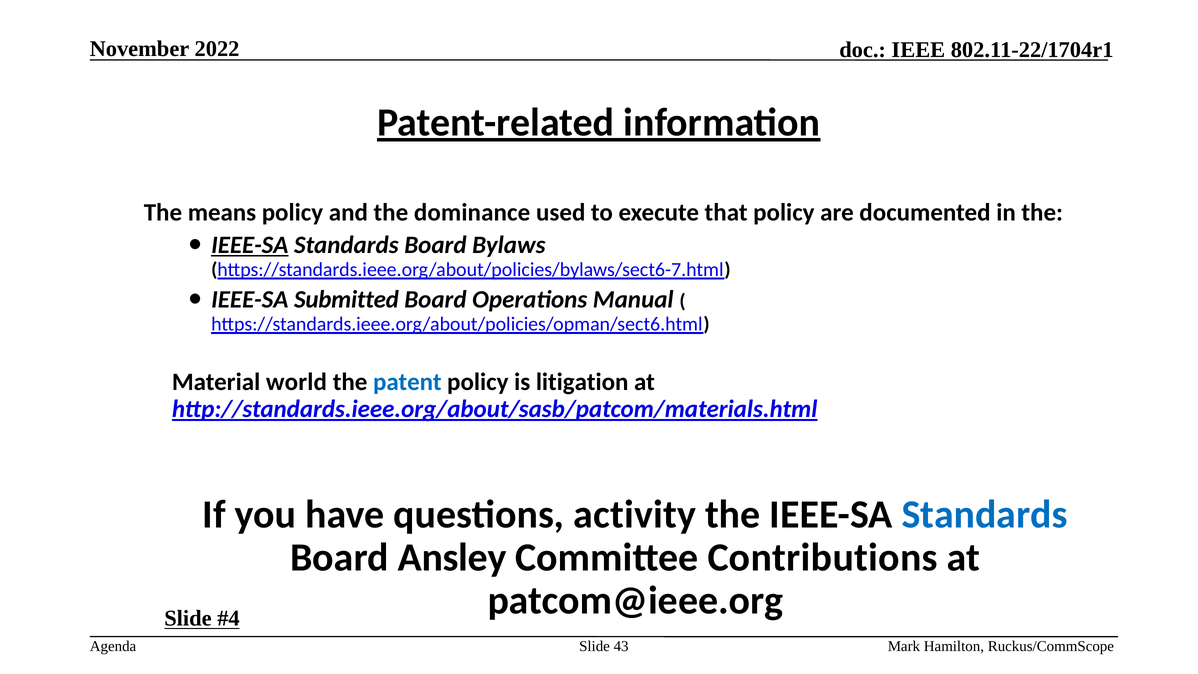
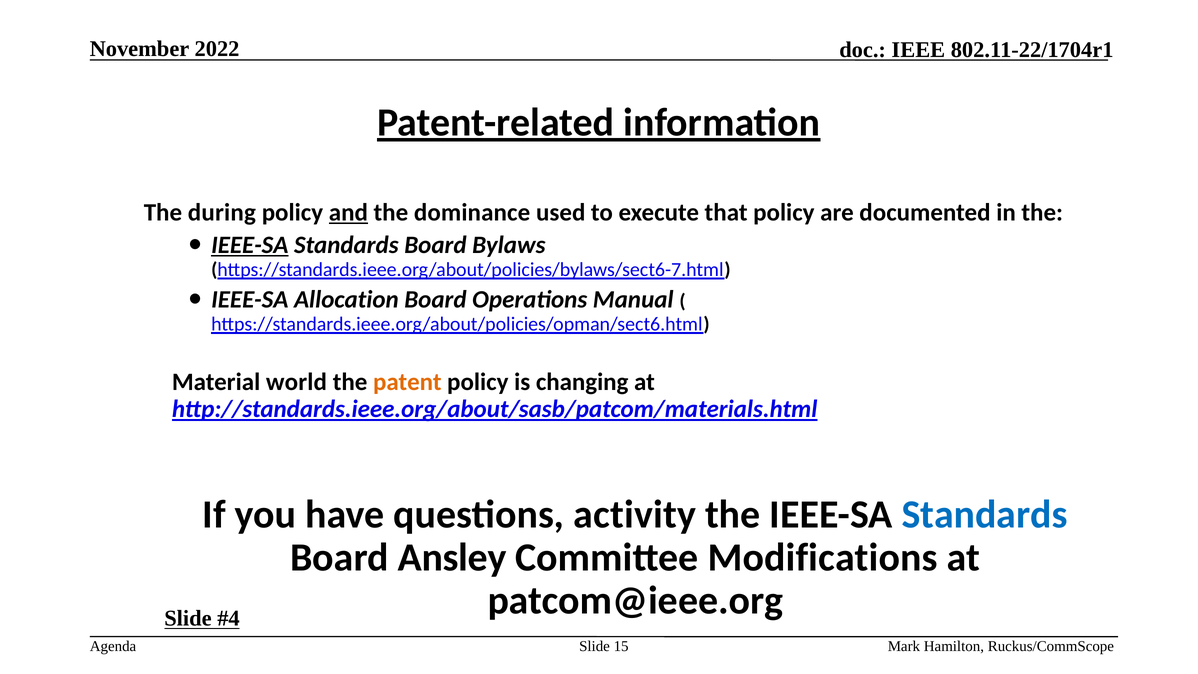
means: means -> during (222, 213)
and underline: none -> present (348, 213)
Submitted: Submitted -> Allocation (346, 300)
patent colour: blue -> orange (407, 382)
litigation: litigation -> changing (582, 382)
Contributions: Contributions -> Modifications (823, 557)
43: 43 -> 15 (621, 646)
